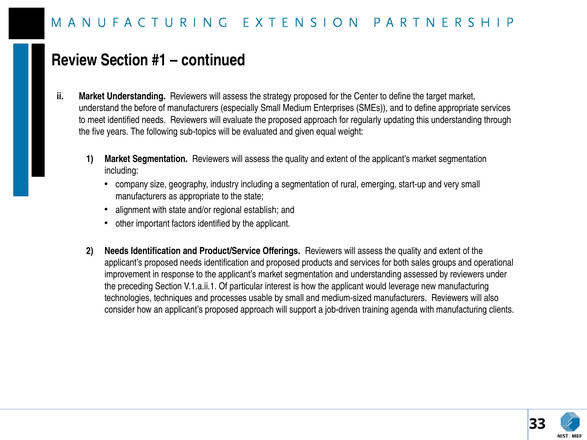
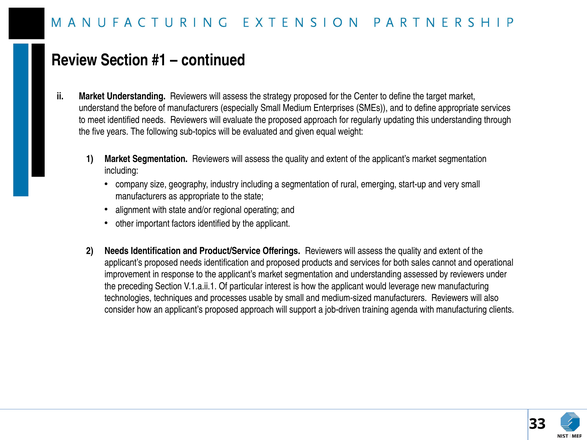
establish: establish -> operating (261, 210)
groups: groups -> cannot (444, 263)
